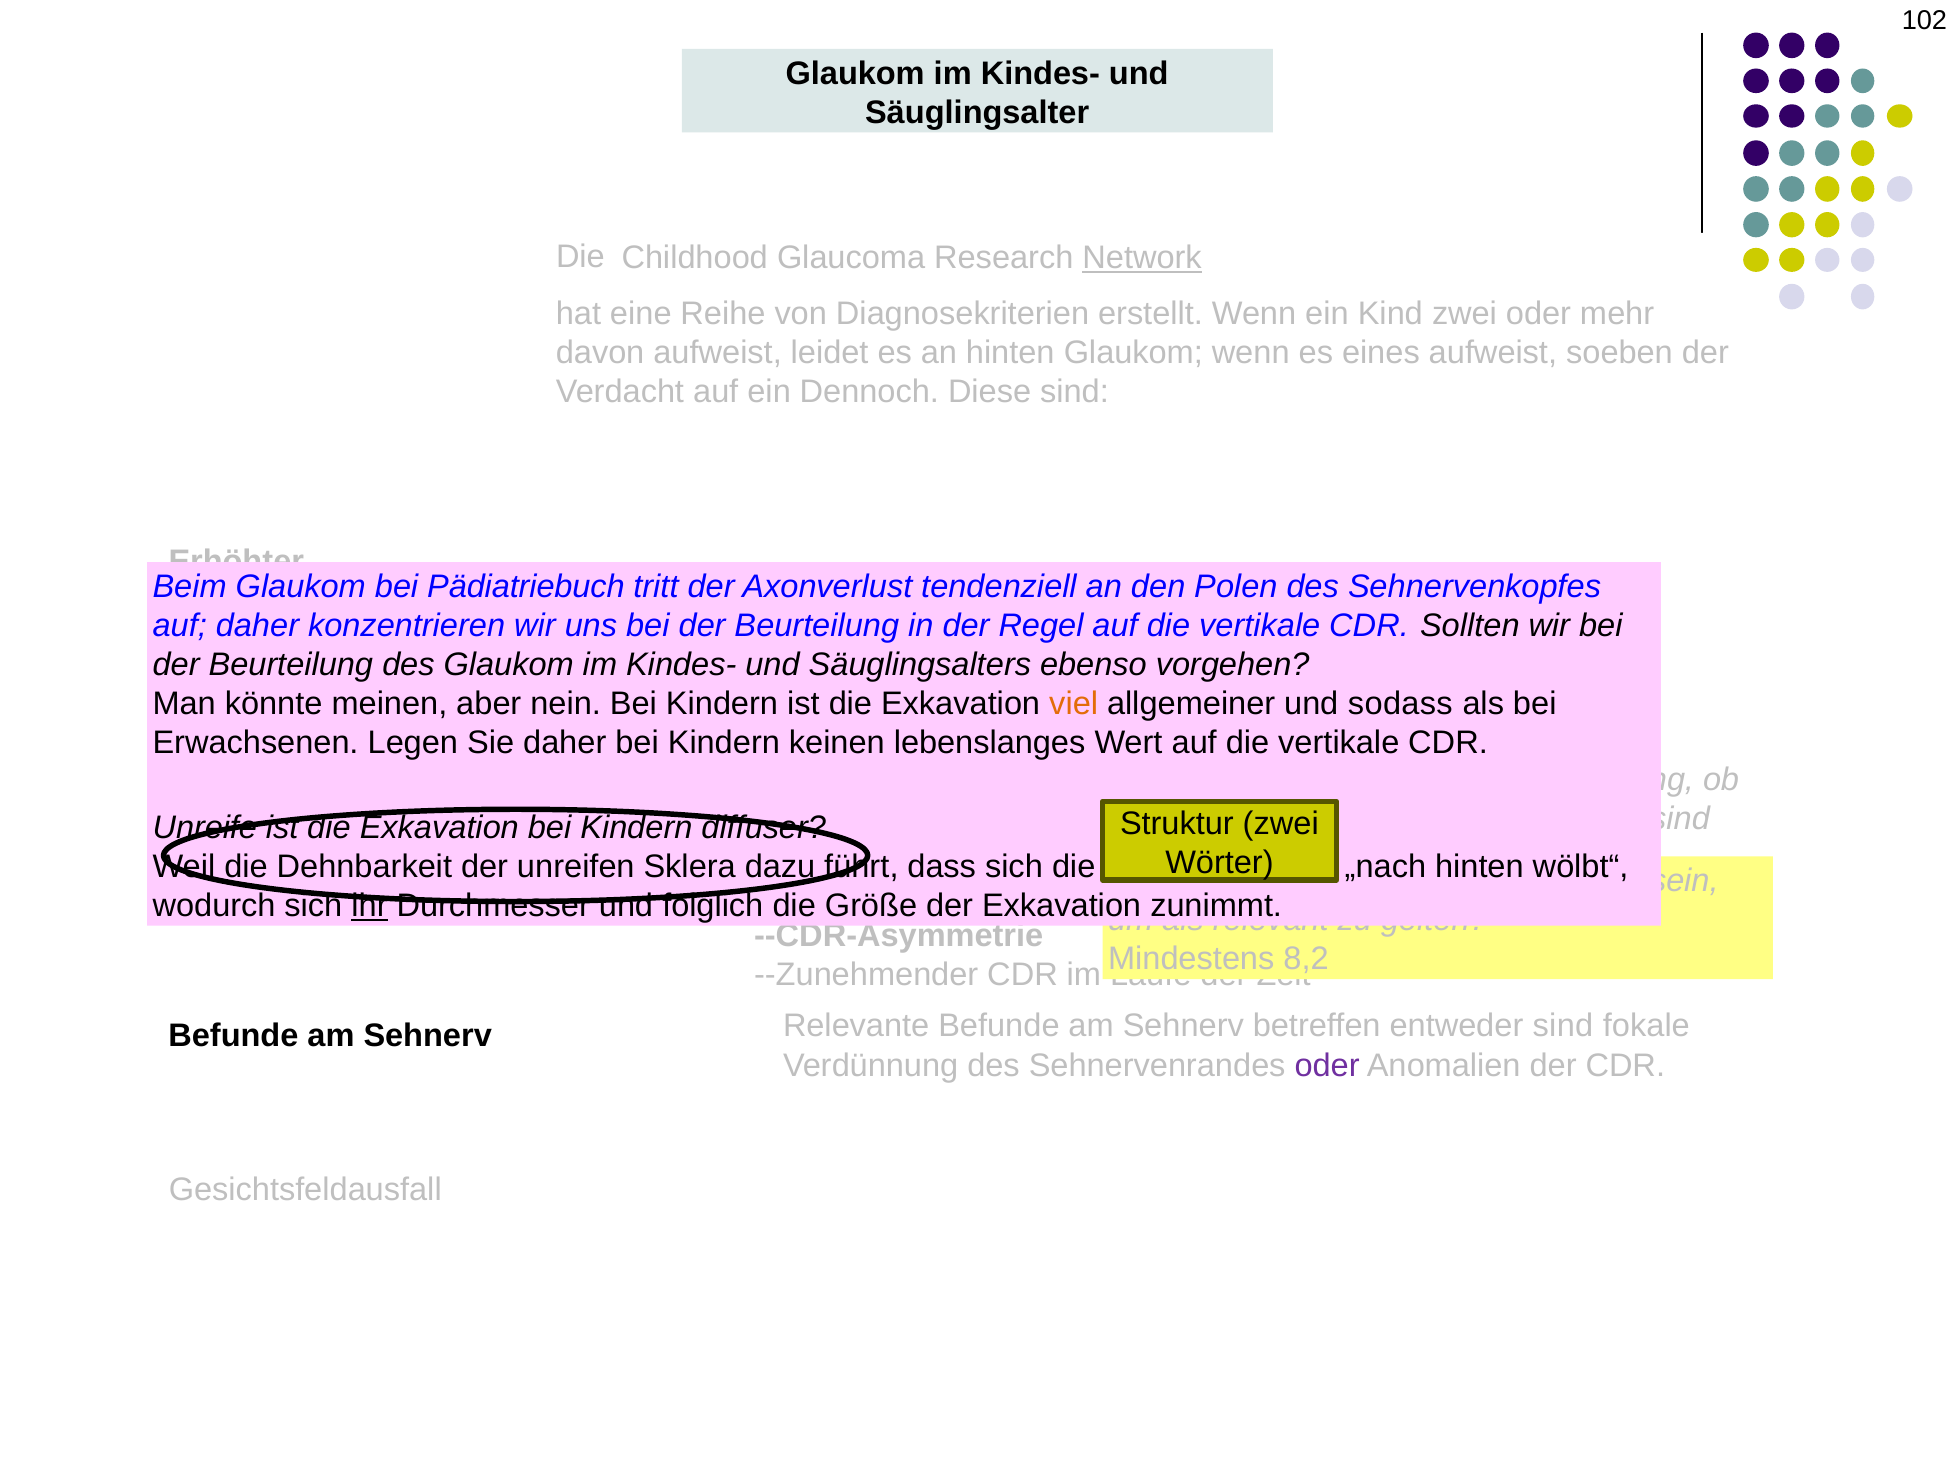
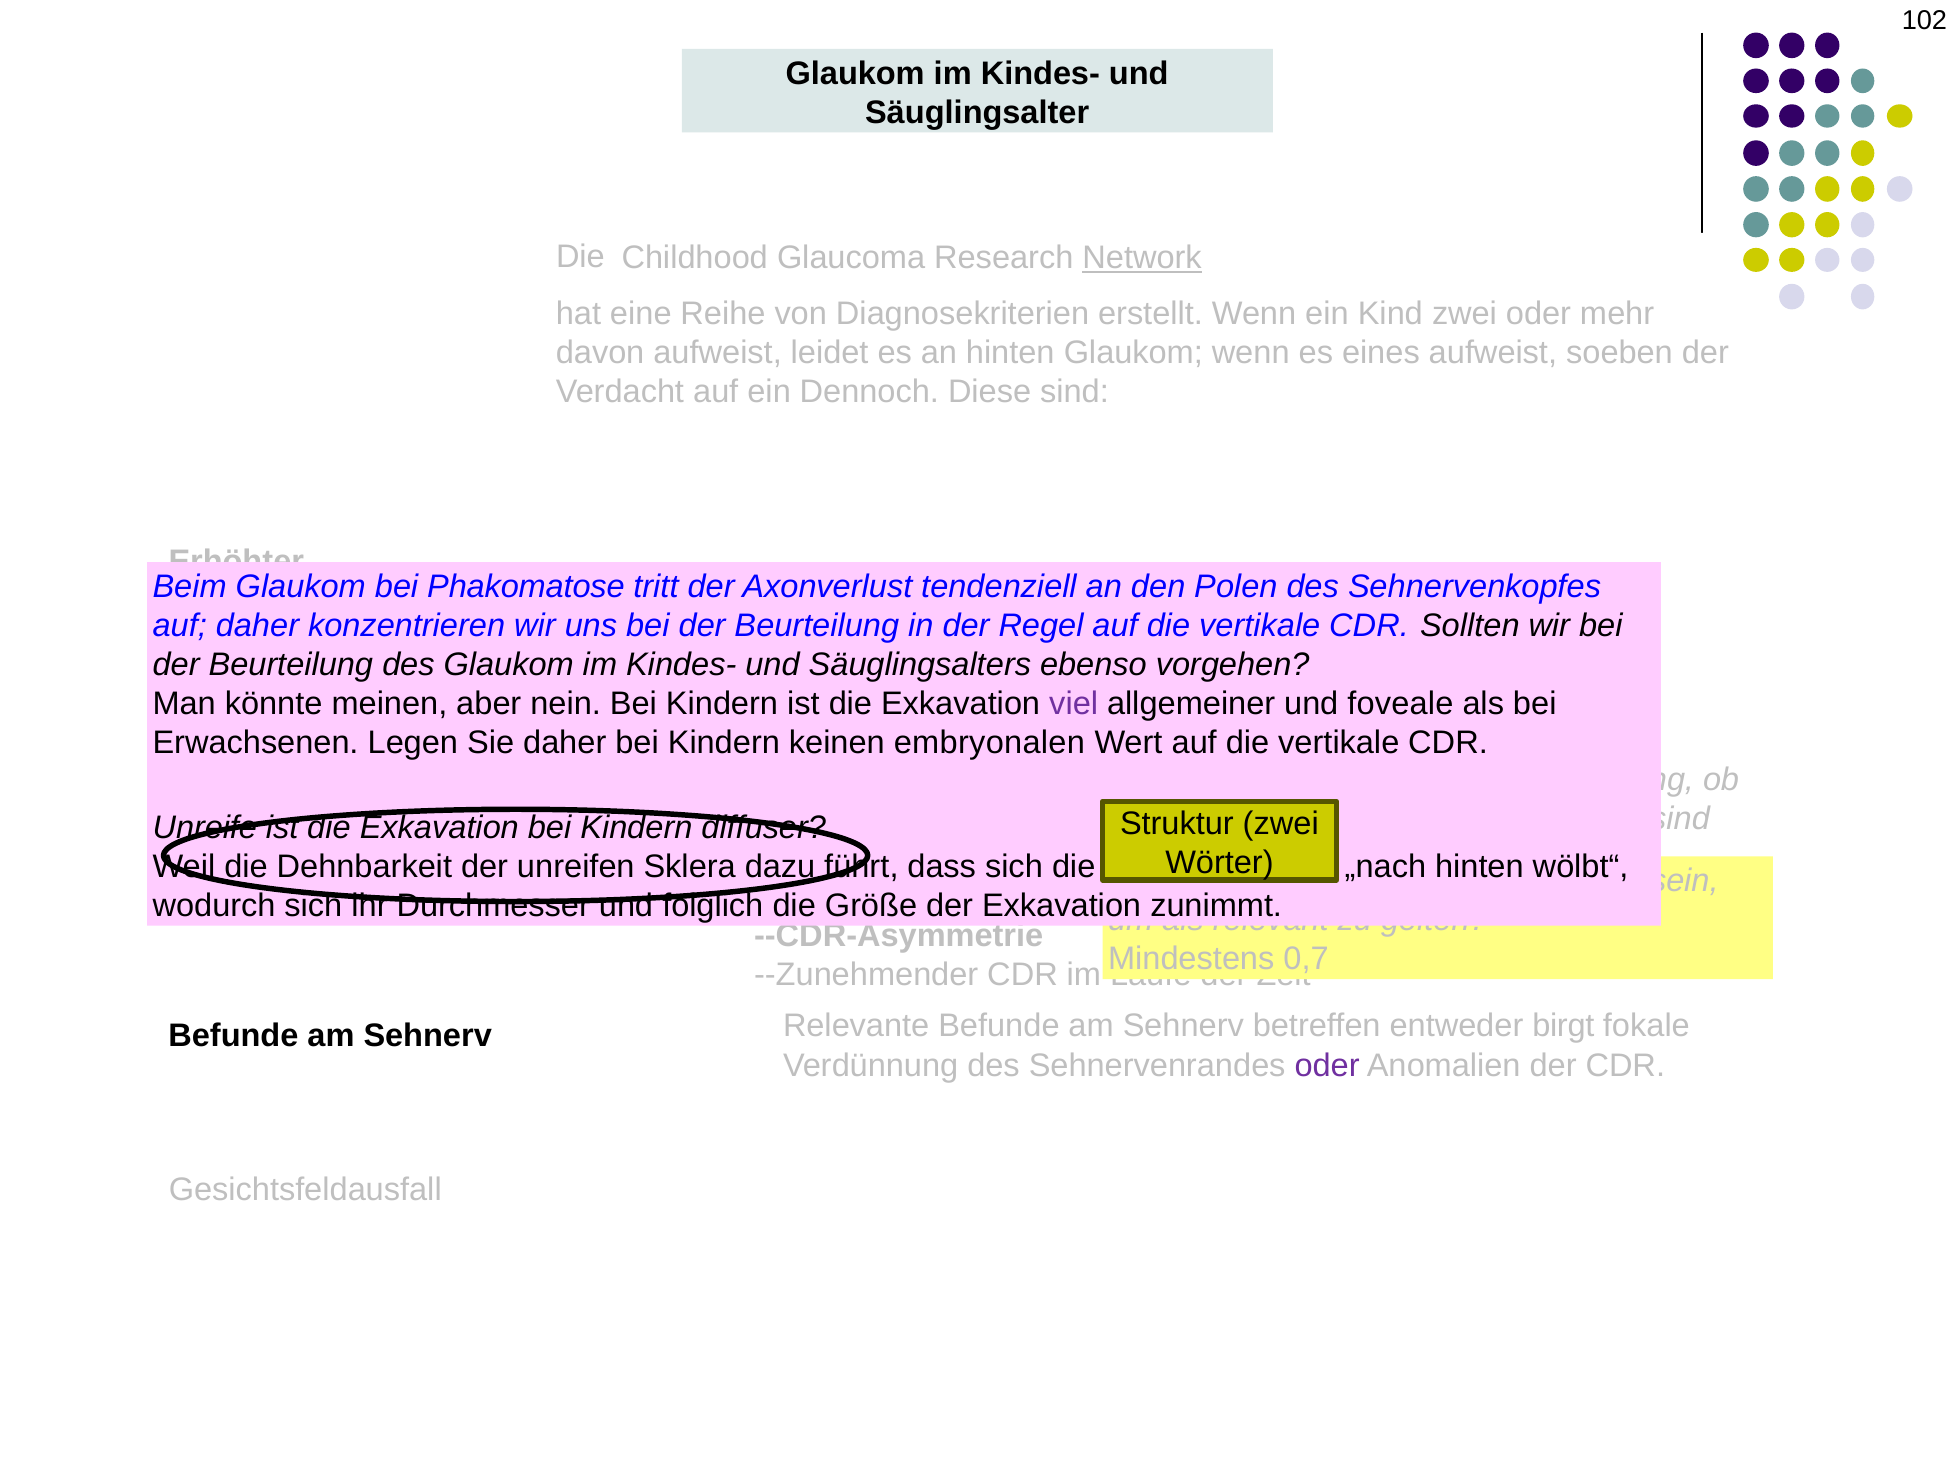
Pädiatriebuch: Pädiatriebuch -> Phakomatose (526, 587)
viel colour: orange -> purple (1074, 704)
sodass: sodass -> foveale (1400, 704)
lebenslanges: lebenslanges -> embryonalen (989, 743)
ihr underline: present -> none (370, 906)
8,2: 8,2 -> 0,7 (1306, 959)
entweder sind: sind -> birgt (1563, 1026)
